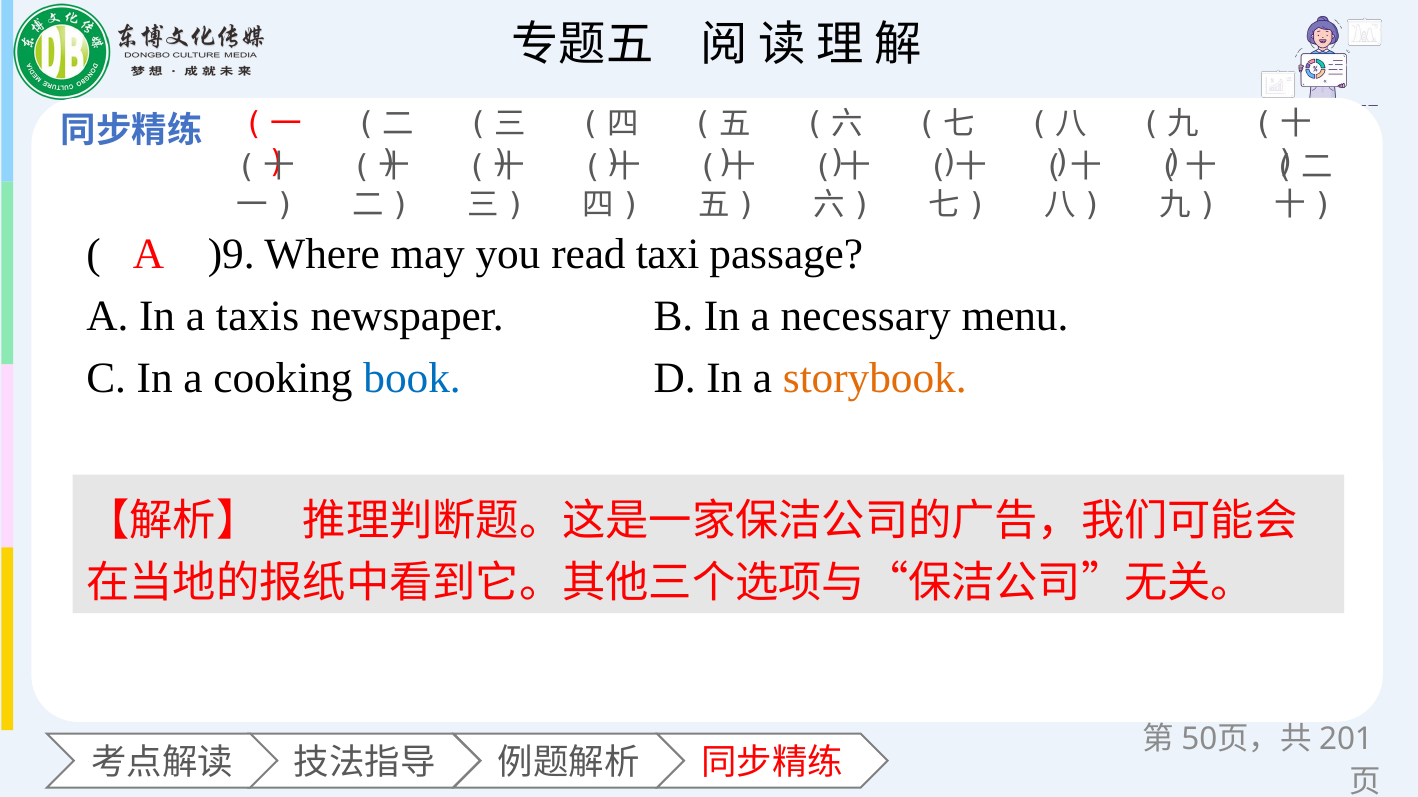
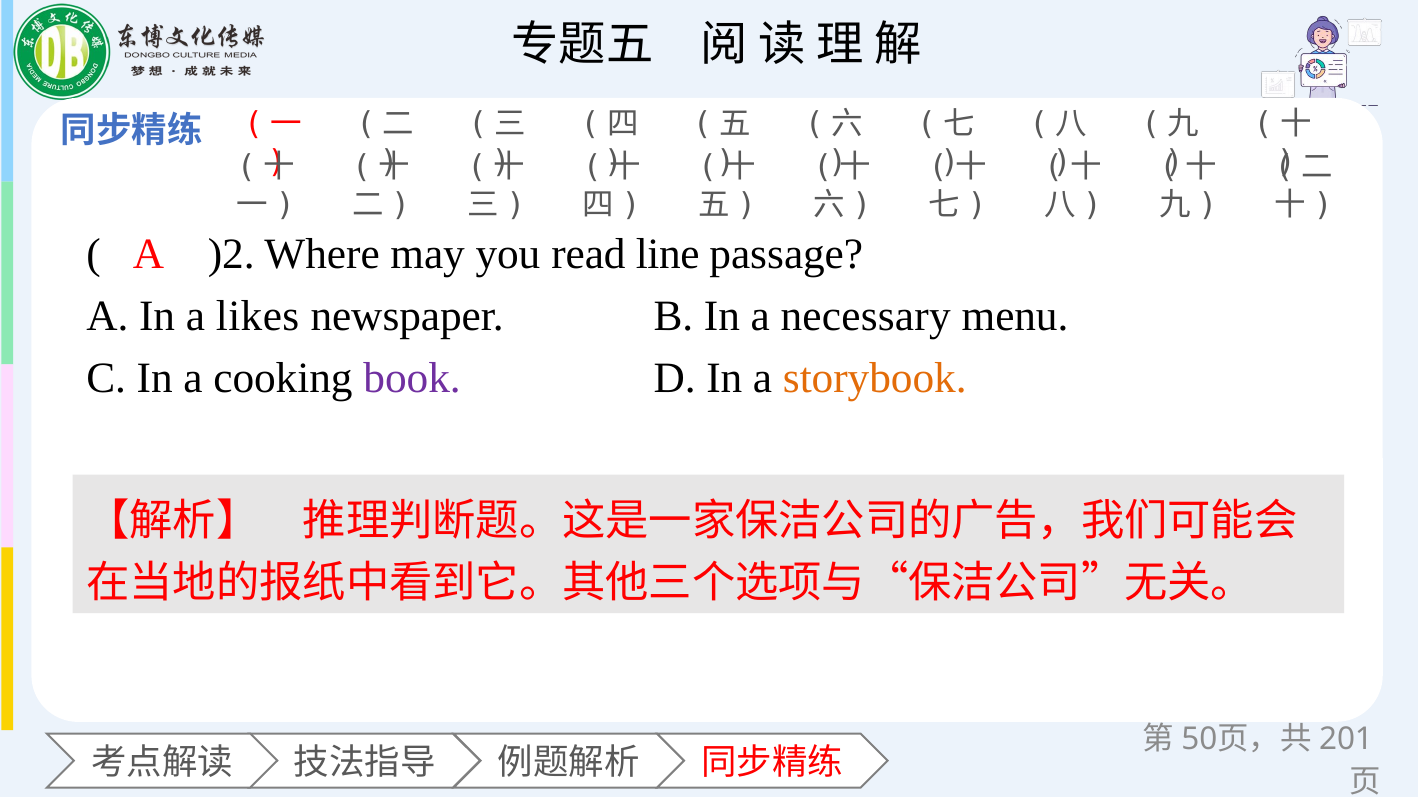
)9: )9 -> )2 (231, 254)
taxi: taxi -> line (668, 254)
taxis: taxis -> likes (258, 316)
book colour: blue -> purple (412, 379)
